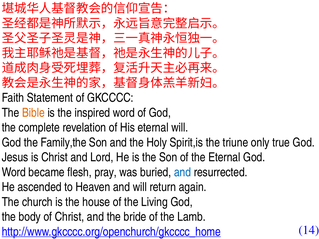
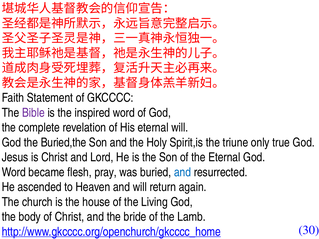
Bible colour: orange -> purple (33, 113)
Family,the: Family,the -> Buried,the (64, 143)
14: 14 -> 30 (309, 230)
